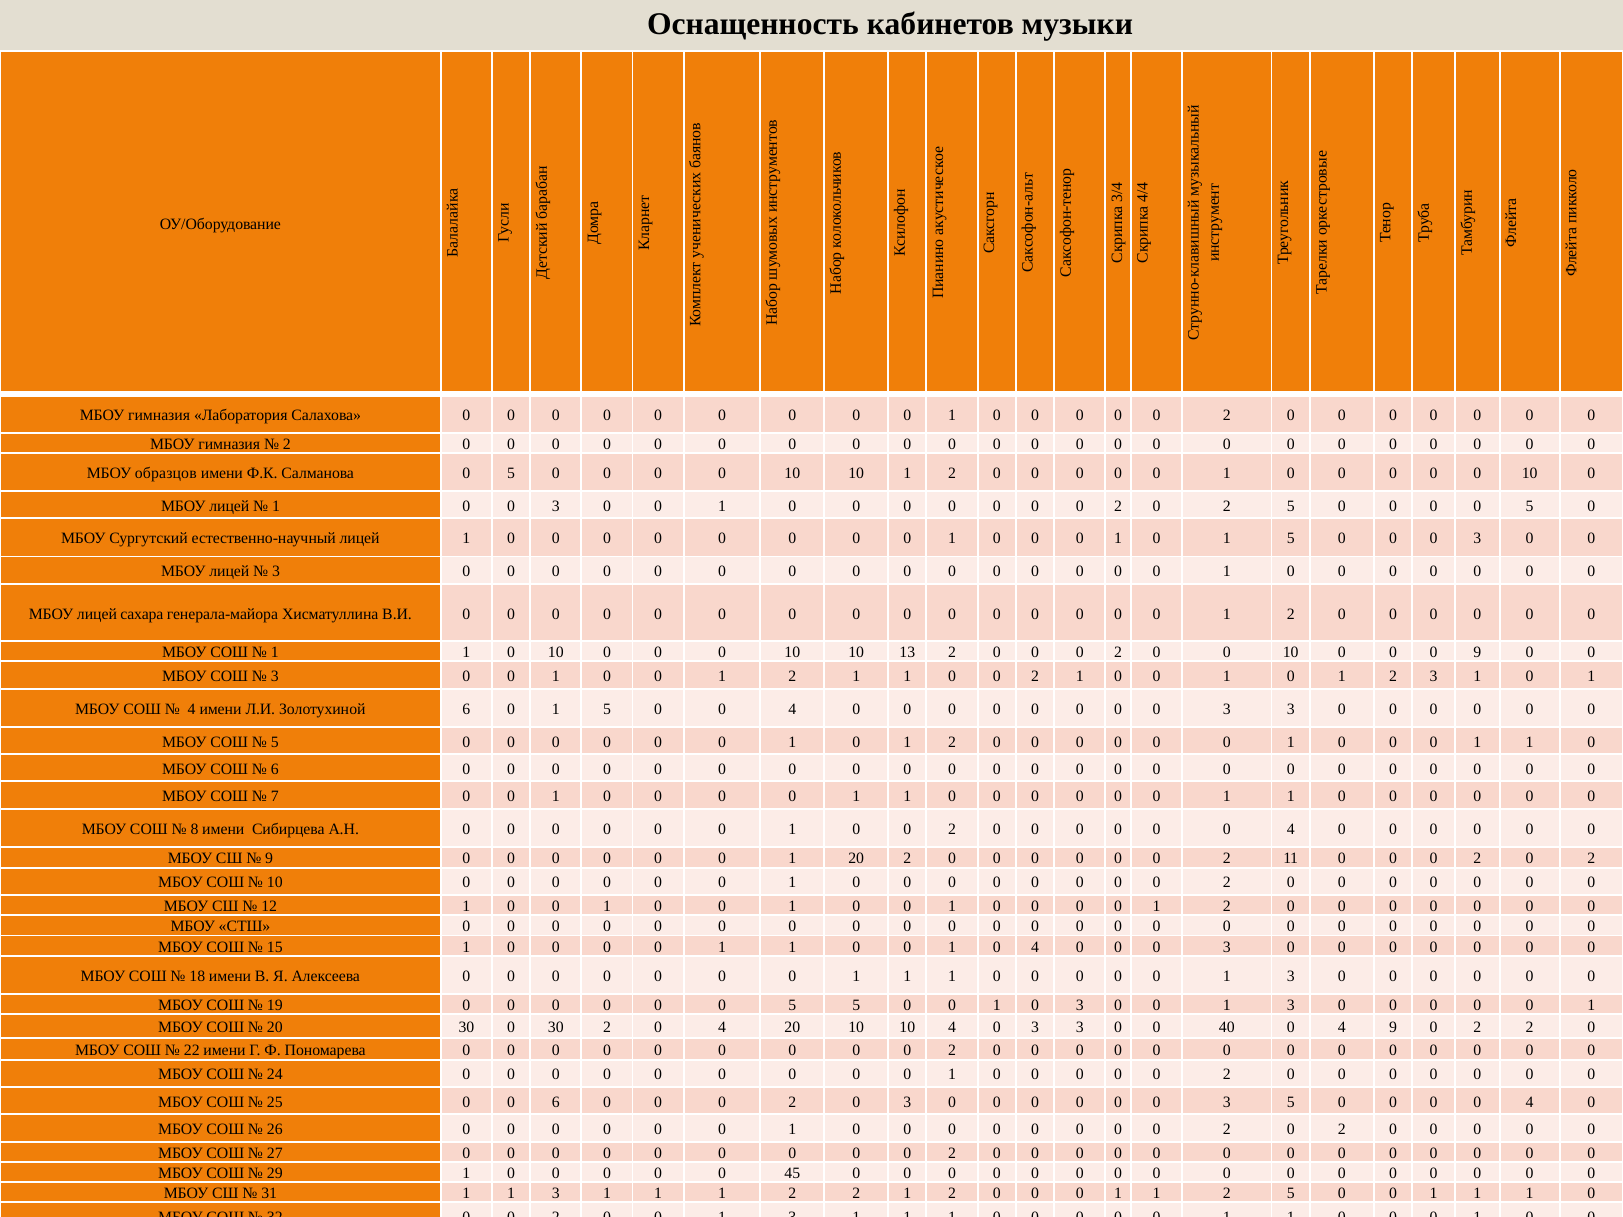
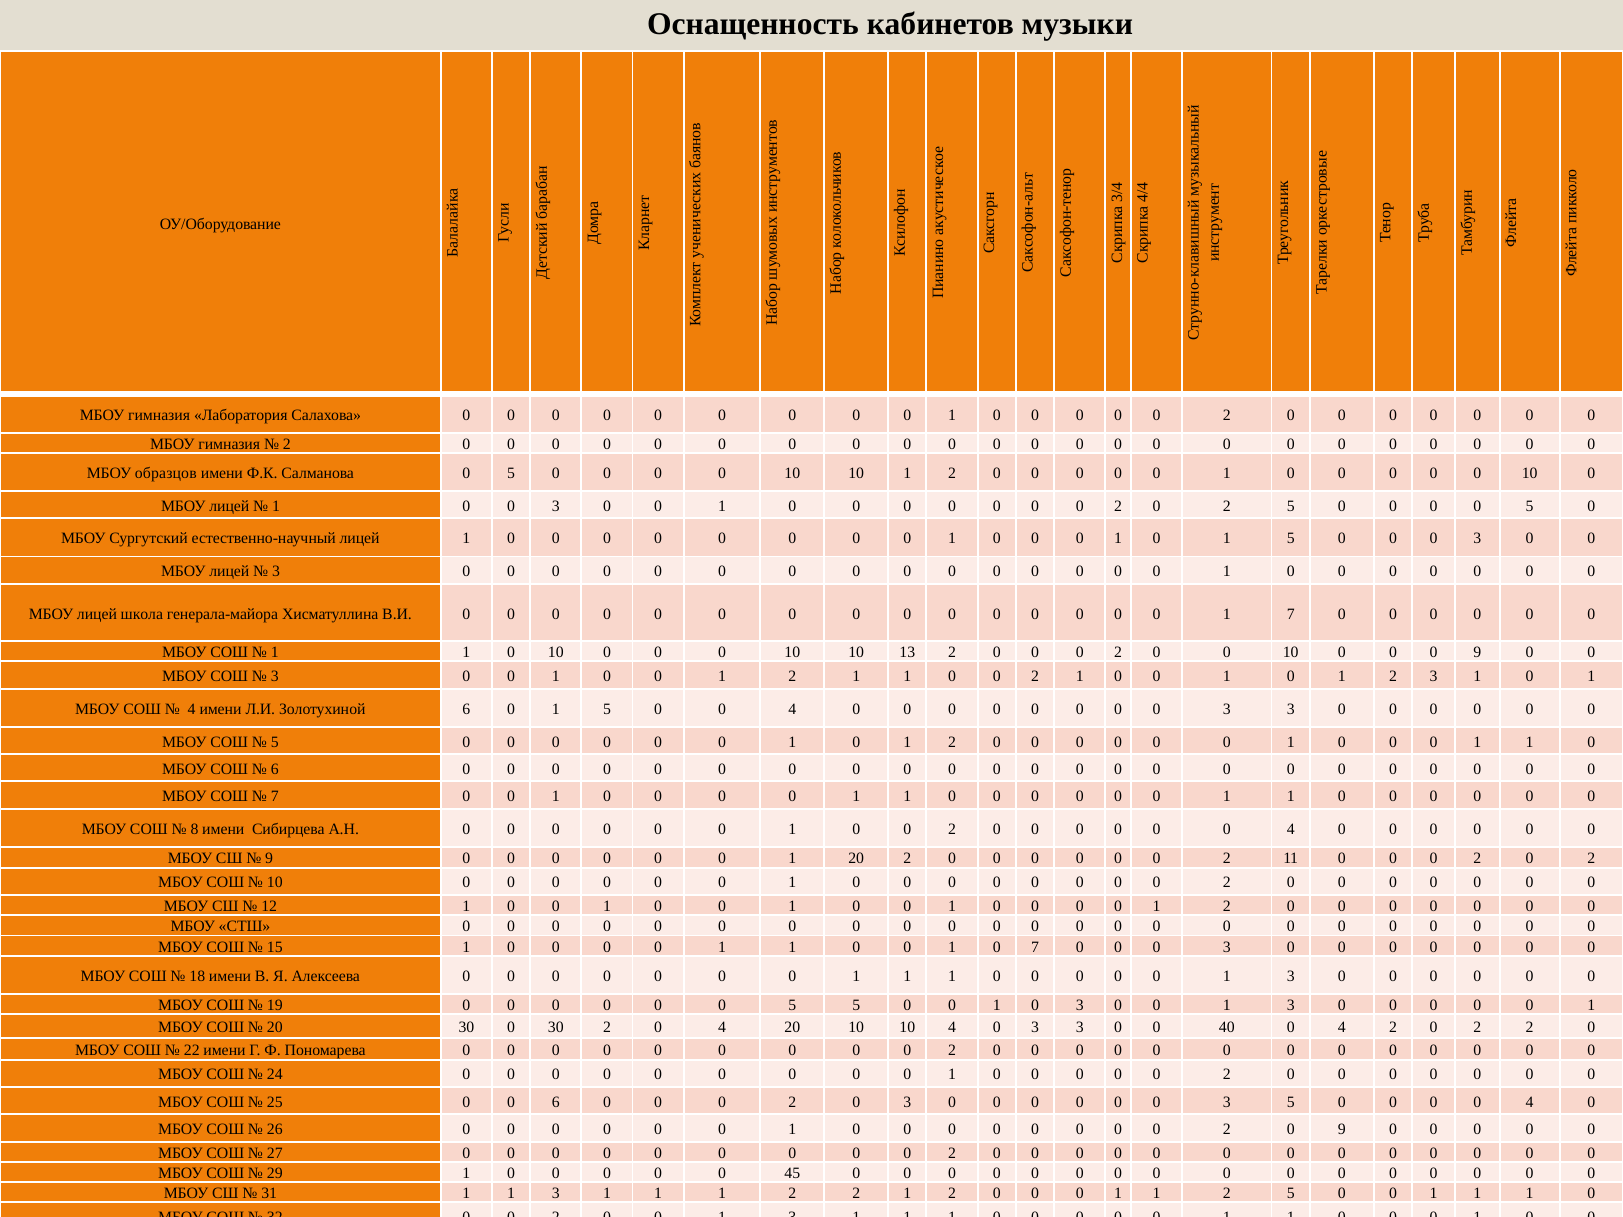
сахара: сахара -> школа (142, 614)
2: 2 -> 7 (1291, 614)
1 0 4: 4 -> 7 (1035, 947)
4 9: 9 -> 2 (1393, 1027)
2: 2 -> 9 (1342, 1130)
